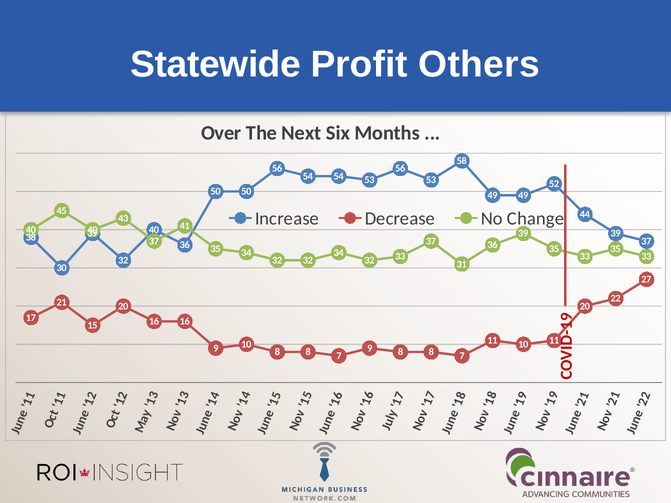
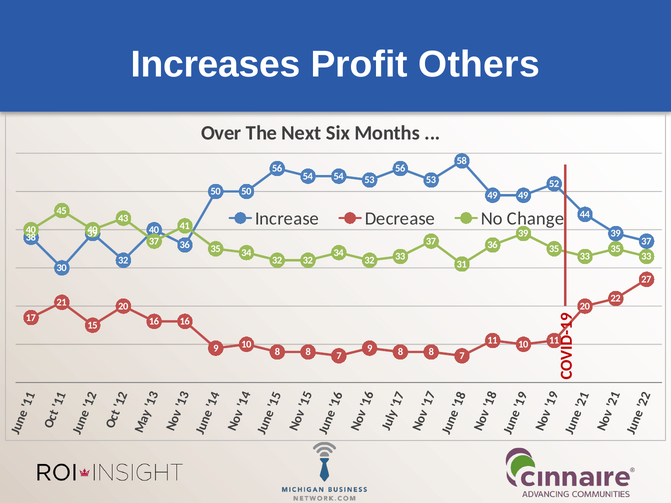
Statewide: Statewide -> Increases (216, 65)
